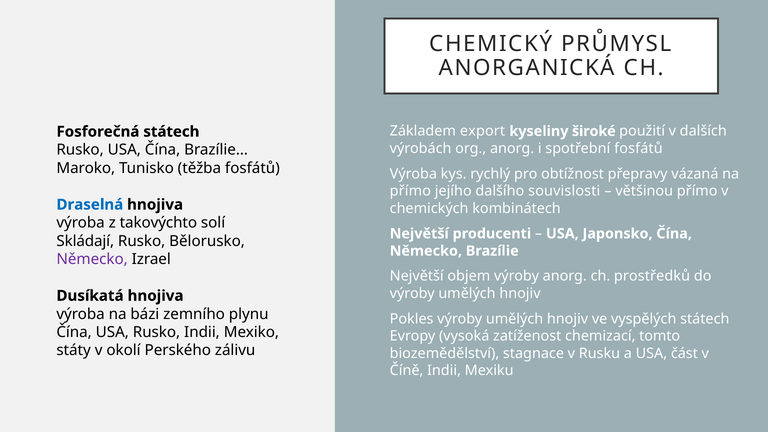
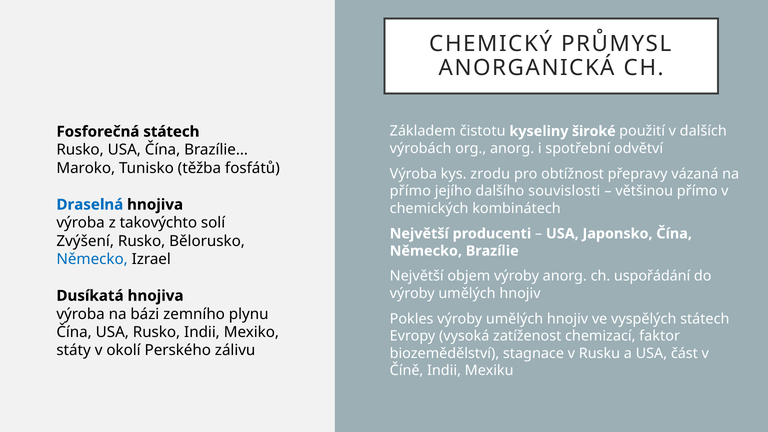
export: export -> čistotu (483, 131)
spotřební fosfátů: fosfátů -> odvětví (639, 148)
rychlý: rychlý -> zrodu (490, 174)
Skládají: Skládají -> Zvýšení (85, 241)
Německo colour: purple -> blue (92, 259)
prostředků: prostředků -> uspořádání (652, 276)
tomto: tomto -> faktor (660, 336)
